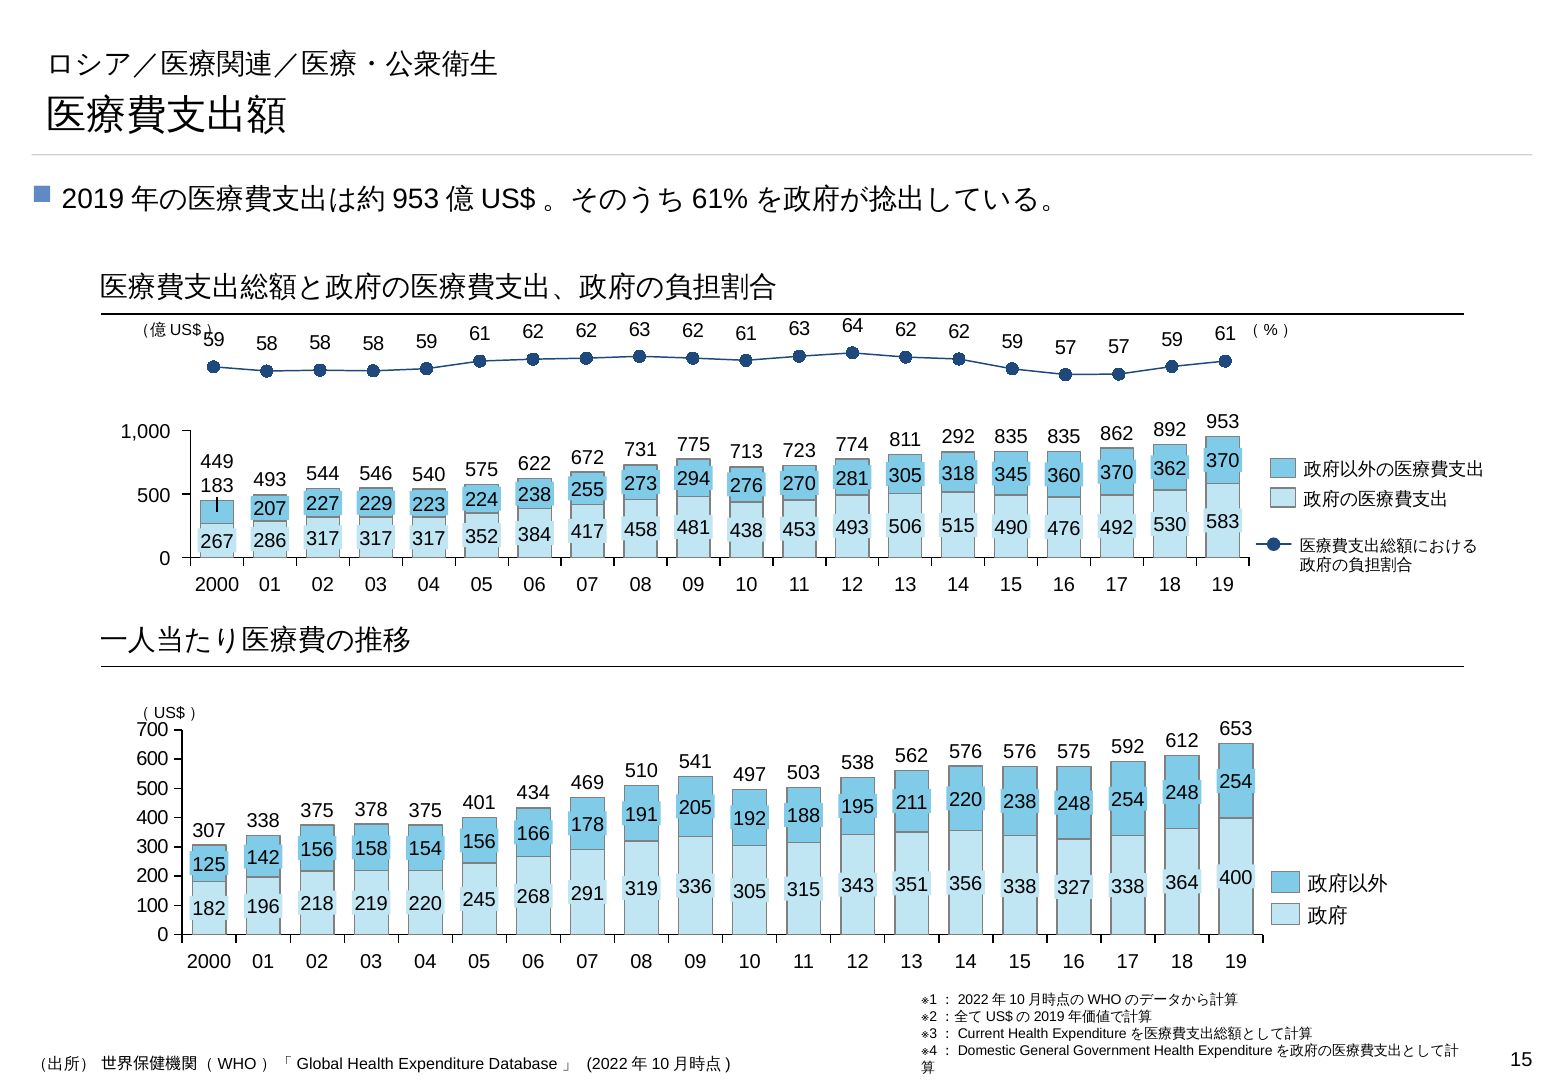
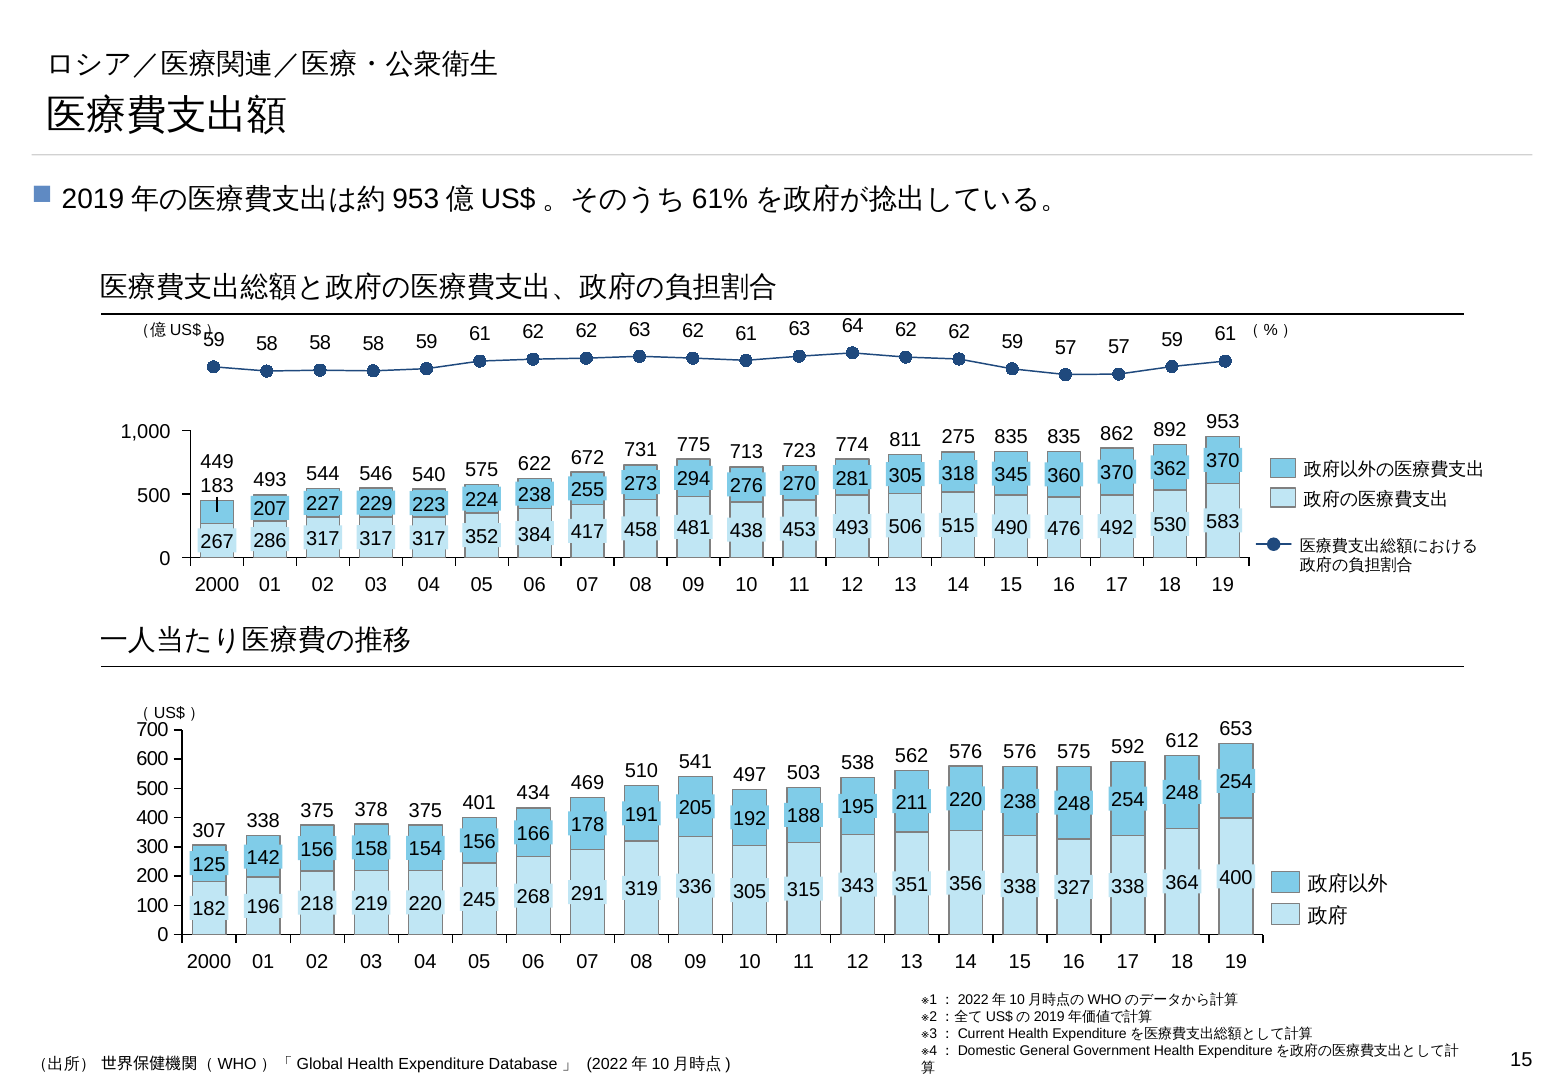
292: 292 -> 275 (958, 437)
